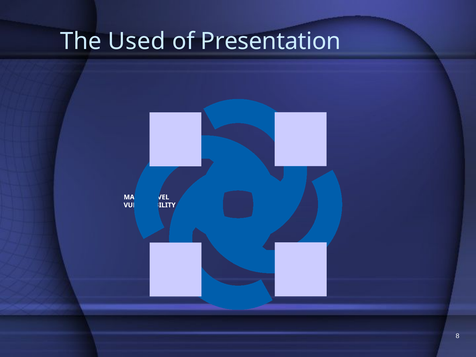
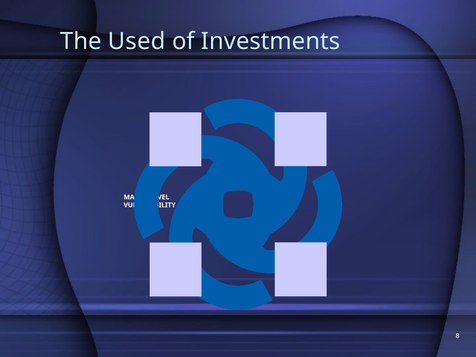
Presentation: Presentation -> Investments (271, 41)
